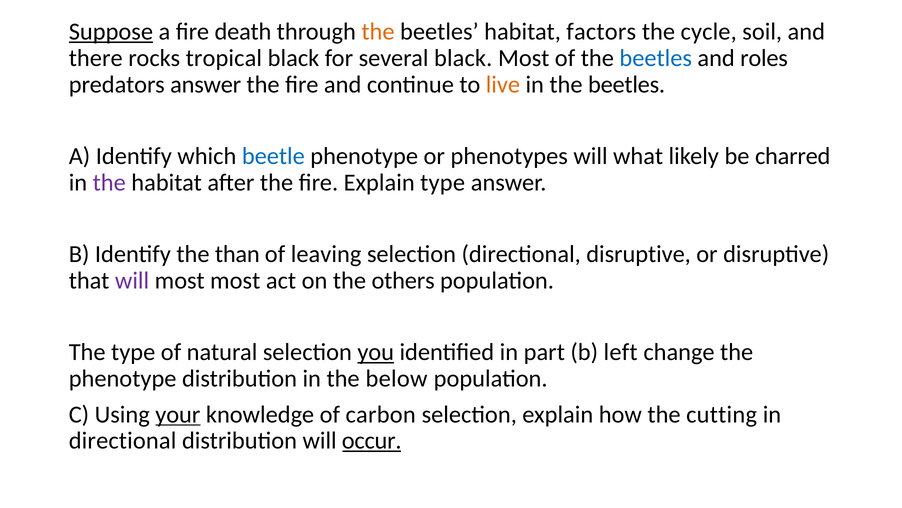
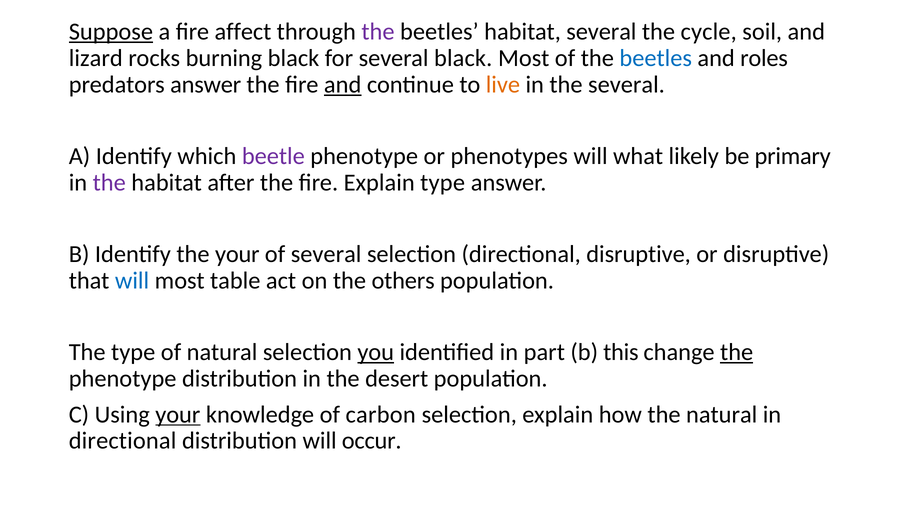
death: death -> affect (243, 32)
the colour: orange -> purple (378, 32)
habitat factors: factors -> several (601, 32)
there: there -> lizard (96, 58)
tropical: tropical -> burning (224, 58)
and underline: none -> present (343, 84)
in the beetles: beetles -> several (626, 84)
beetle colour: blue -> purple (273, 156)
charred: charred -> primary (793, 156)
the than: than -> your (237, 254)
of leaving: leaving -> several (326, 254)
will colour: purple -> blue (132, 280)
most most: most -> table (235, 280)
left: left -> this (621, 352)
the underline: none -> present (737, 352)
below: below -> desert (397, 378)
the cutting: cutting -> natural (722, 414)
occur underline: present -> none (372, 440)
